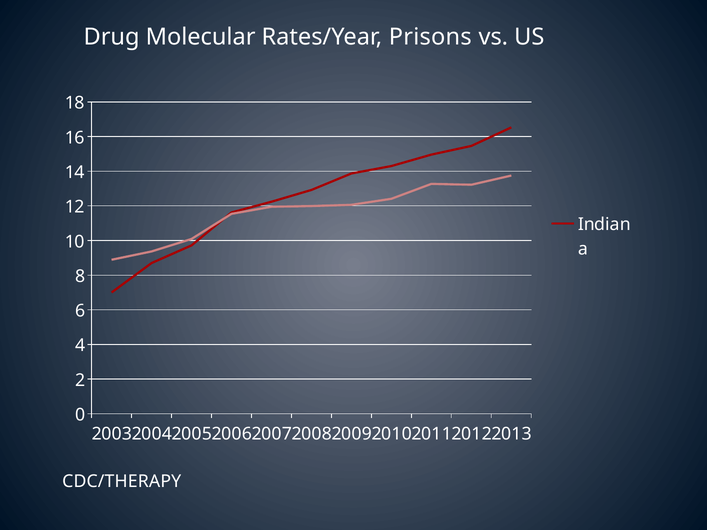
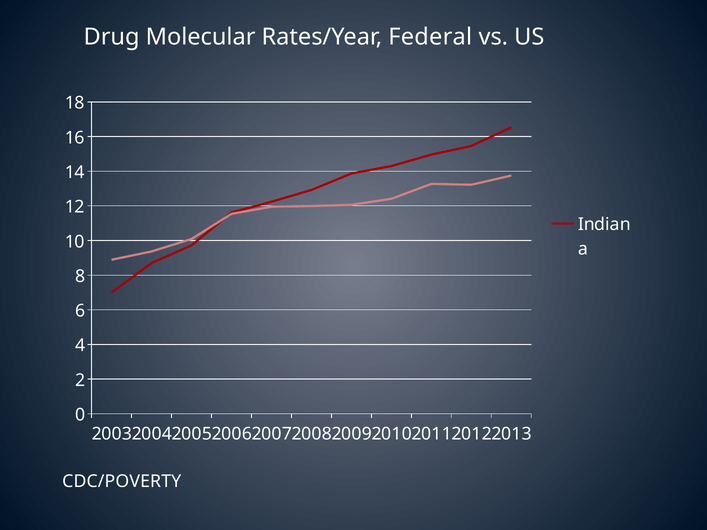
Prisons: Prisons -> Federal (430, 37)
CDC/THERAPY: CDC/THERAPY -> CDC/POVERTY (122, 482)
